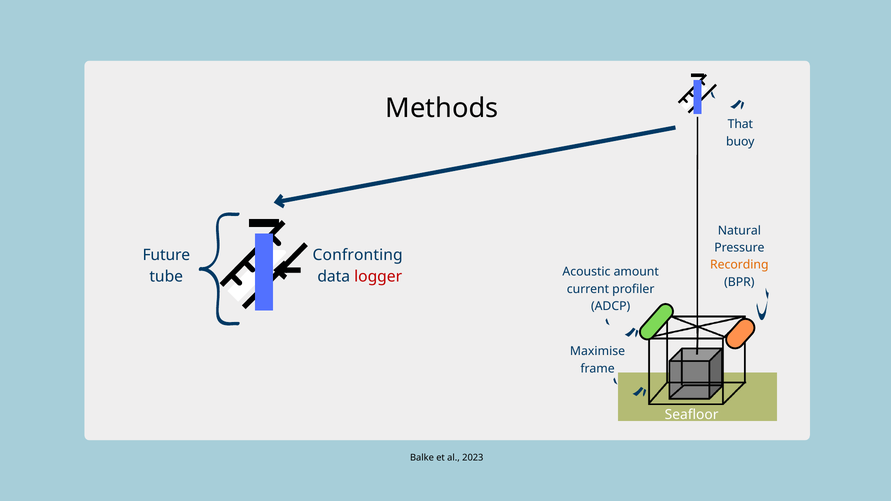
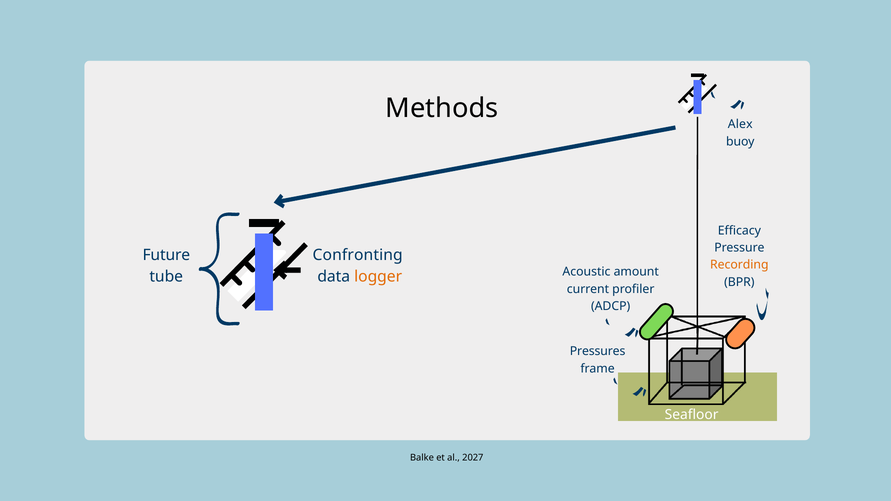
That: That -> Alex (740, 124)
Natural: Natural -> Efficacy (739, 231)
logger colour: red -> orange (378, 277)
Maximise: Maximise -> Pressures (598, 351)
2023: 2023 -> 2027 (473, 458)
